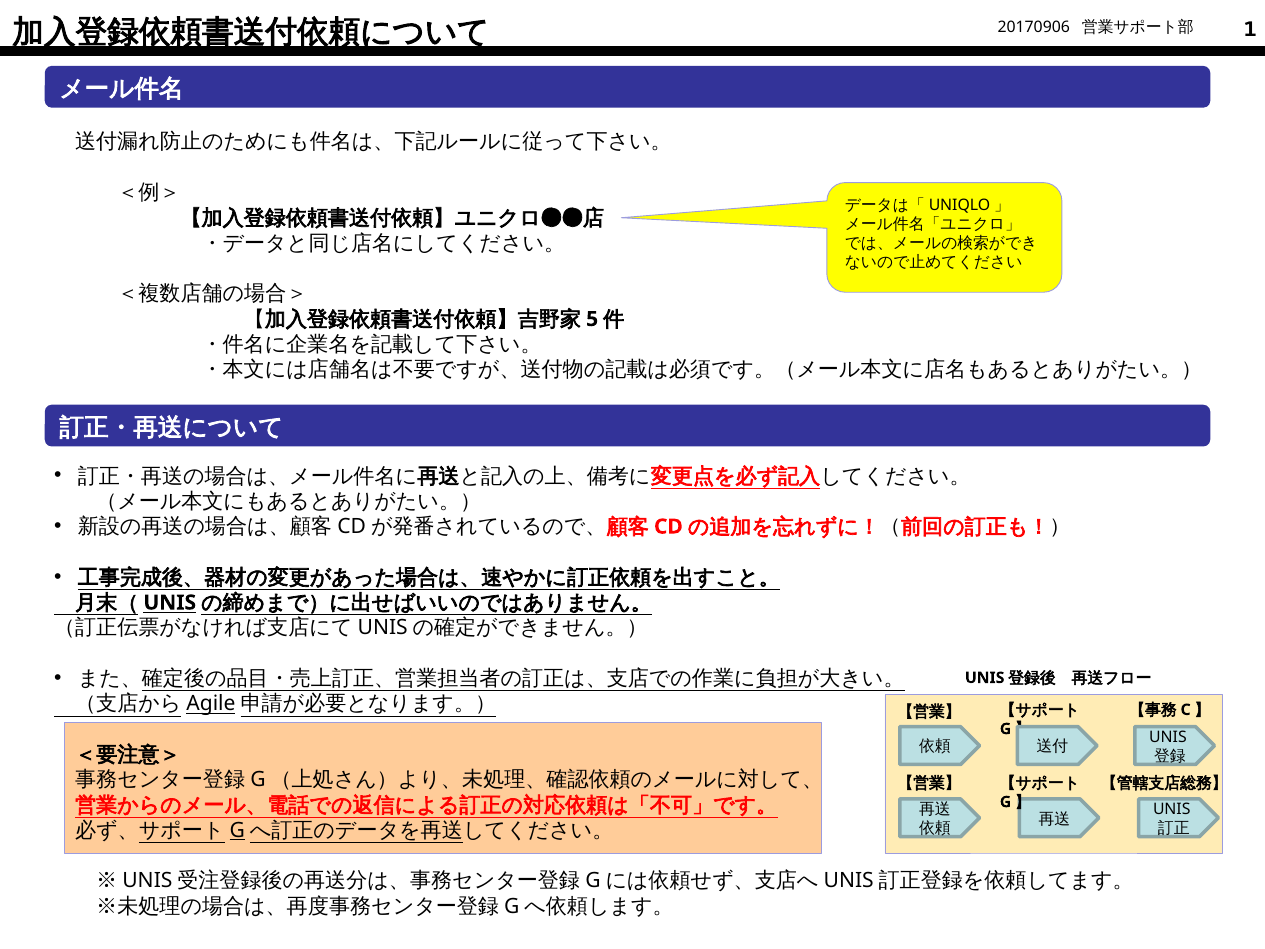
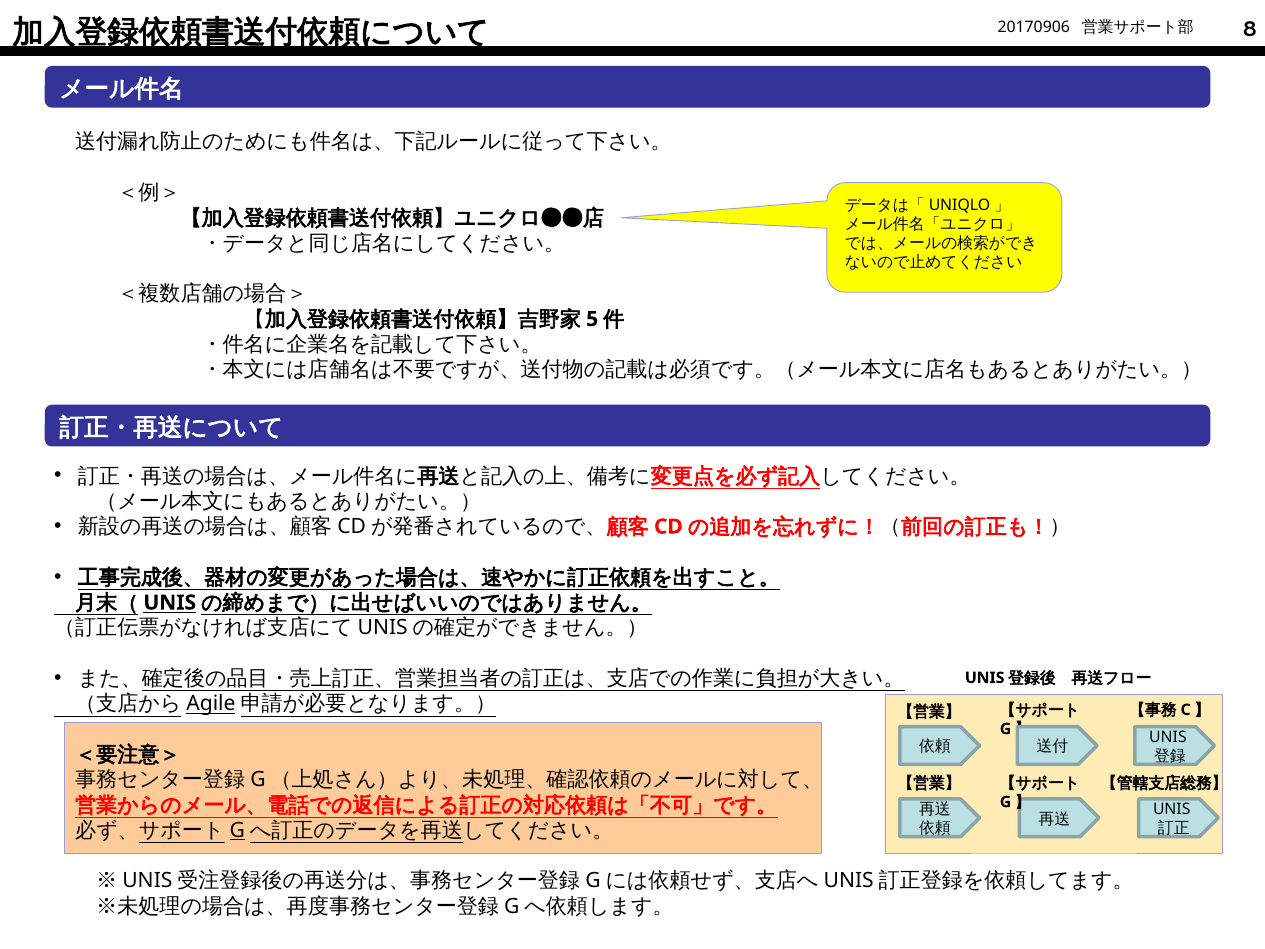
1: 1 -> 8 (1250, 29)
